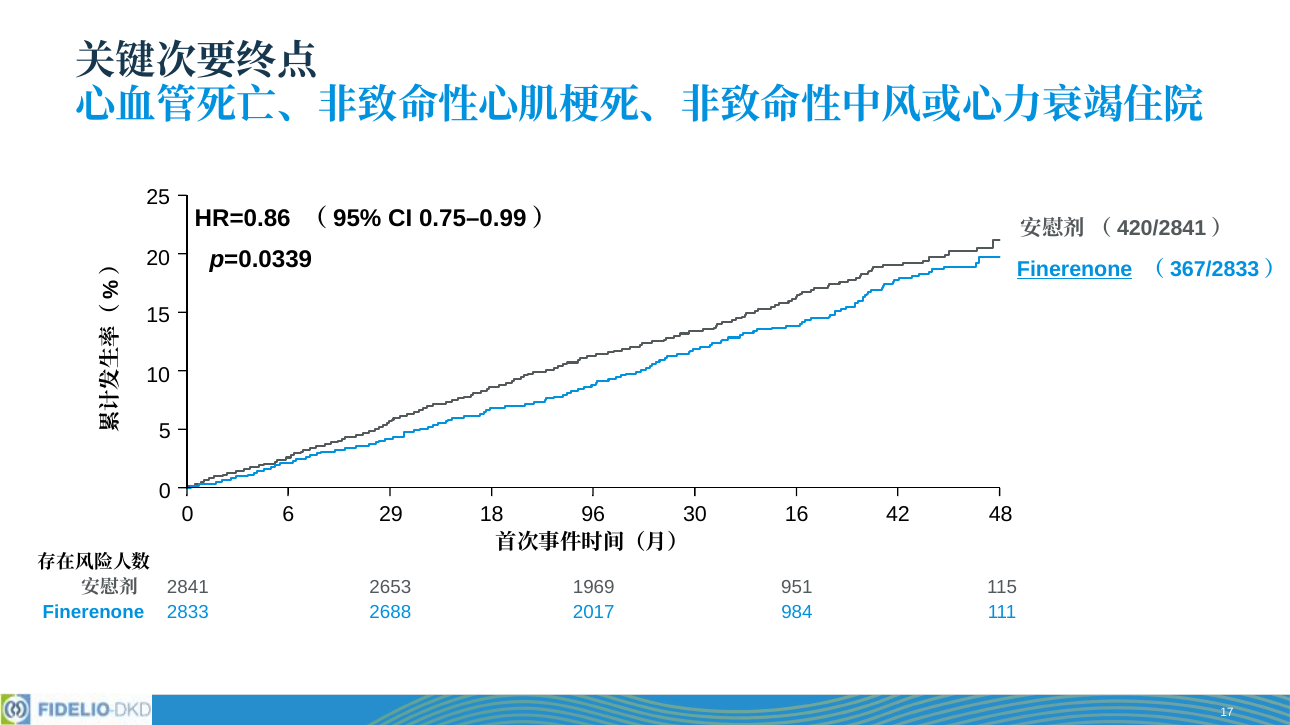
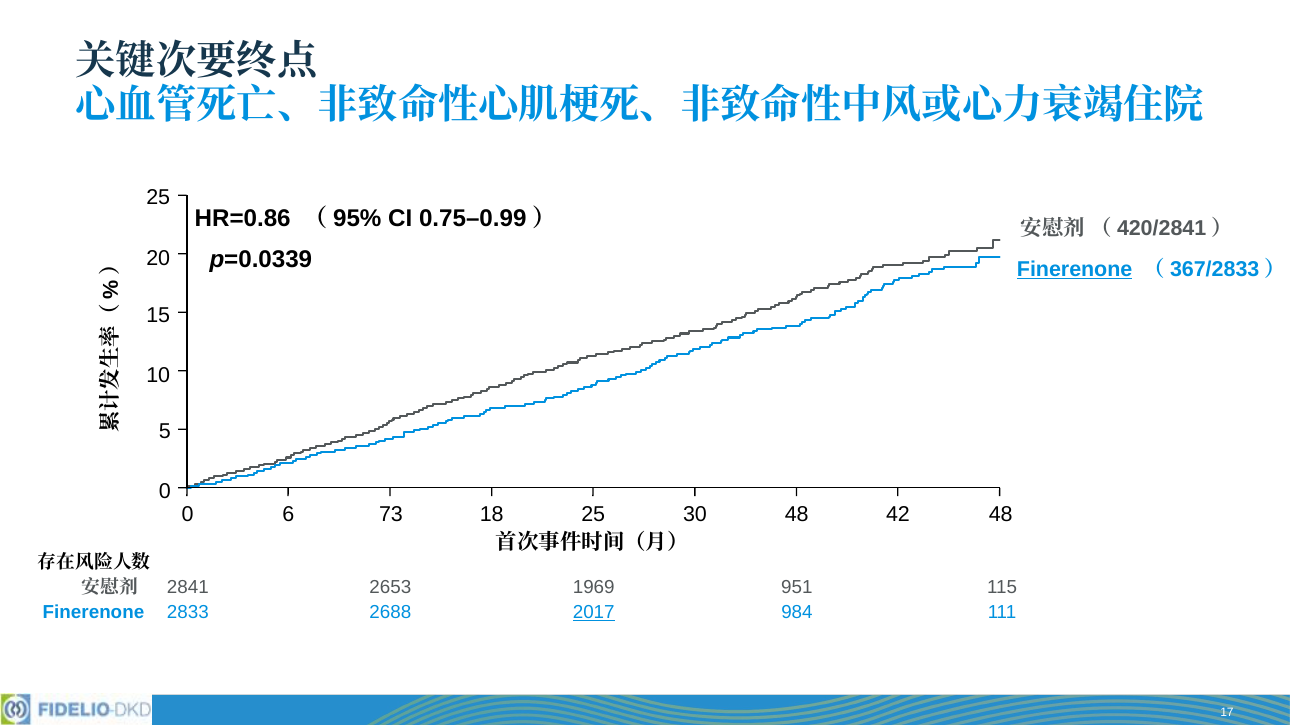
29: 29 -> 73 (391, 515)
18 96: 96 -> 25 (593, 515)
30 16: 16 -> 48 (797, 515)
2017 underline: none -> present (594, 613)
